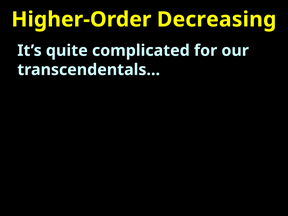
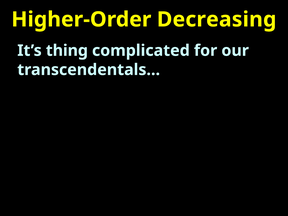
quite: quite -> thing (67, 51)
